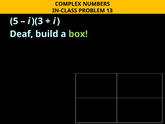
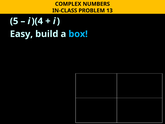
)(3: )(3 -> )(4 (37, 21)
Deaf: Deaf -> Easy (21, 34)
box colour: light green -> light blue (78, 34)
